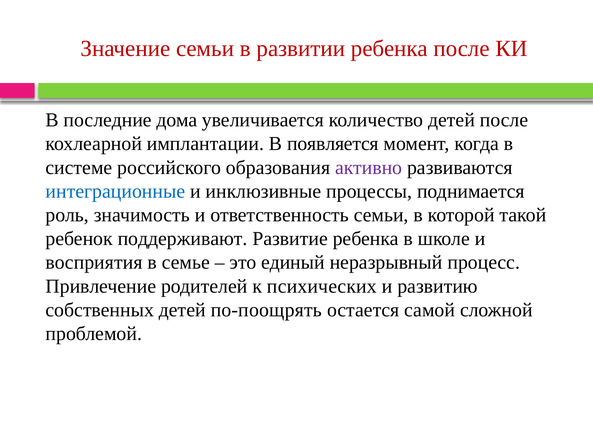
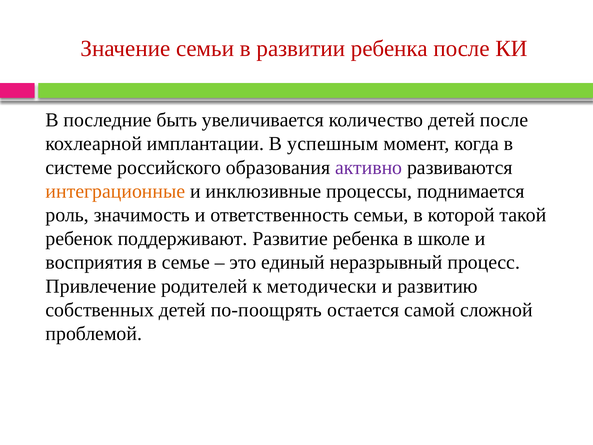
дома: дома -> быть (177, 120)
появляется: появляется -> успешным (333, 144)
интеграционные colour: blue -> orange (115, 191)
психических: психических -> методически (322, 286)
